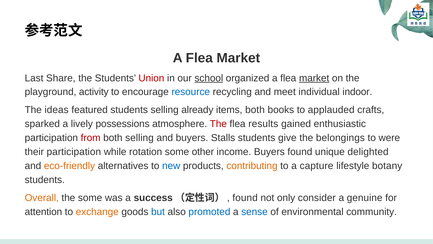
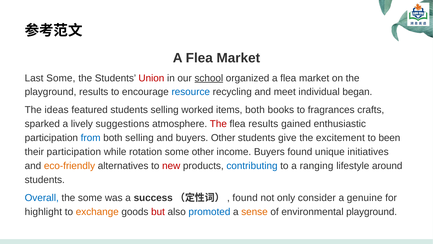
Last Share: Share -> Some (61, 78)
market underline: present -> none (314, 78)
playground activity: activity -> results (94, 92)
indoor: indoor -> began (357, 92)
already: already -> worked (197, 110)
applauded: applauded -> fragrances (331, 110)
possessions: possessions -> suggestions (123, 124)
from colour: red -> blue (91, 138)
buyers Stalls: Stalls -> Other (223, 138)
belongings: belongings -> excitement (340, 138)
were: were -> been (389, 138)
delighted: delighted -> initiatives (368, 152)
new colour: blue -> red (171, 166)
contributing colour: orange -> blue (252, 166)
capture: capture -> ranging (317, 166)
botany: botany -> around (387, 166)
Overall colour: orange -> blue (42, 197)
attention: attention -> highlight (43, 211)
but colour: blue -> red (158, 211)
sense colour: blue -> orange (255, 211)
environmental community: community -> playground (372, 211)
